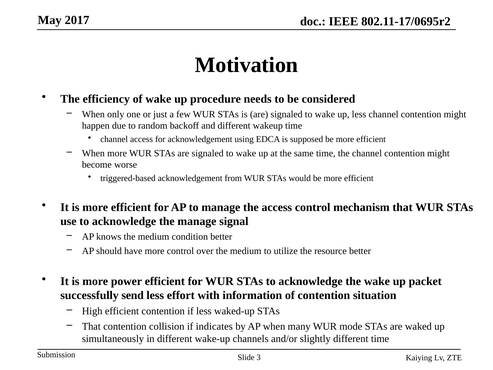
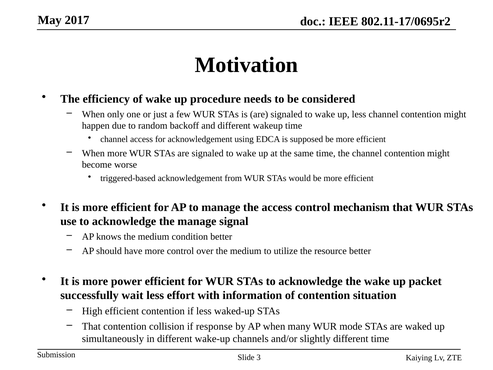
send: send -> wait (132, 295)
indicates: indicates -> response (214, 326)
